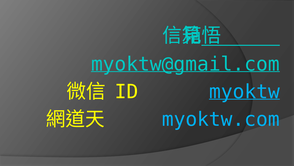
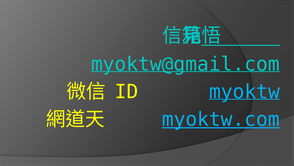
myoktw.com underline: none -> present (221, 119)
